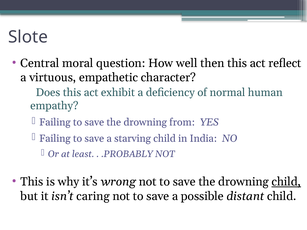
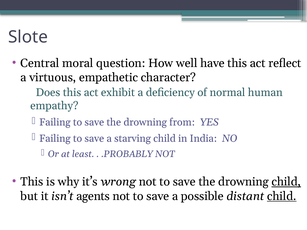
then: then -> have (213, 63)
caring: caring -> agents (93, 196)
child underline: none -> present (282, 196)
